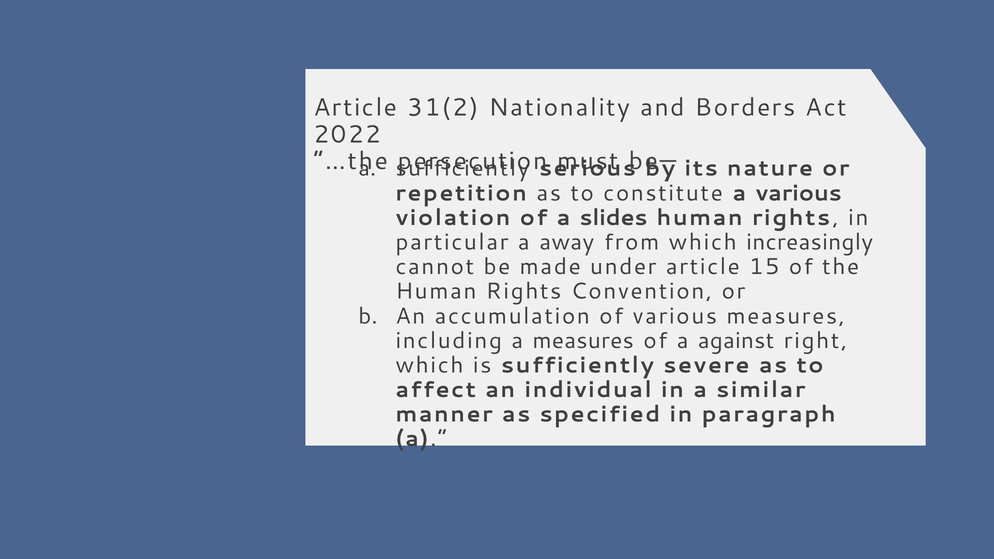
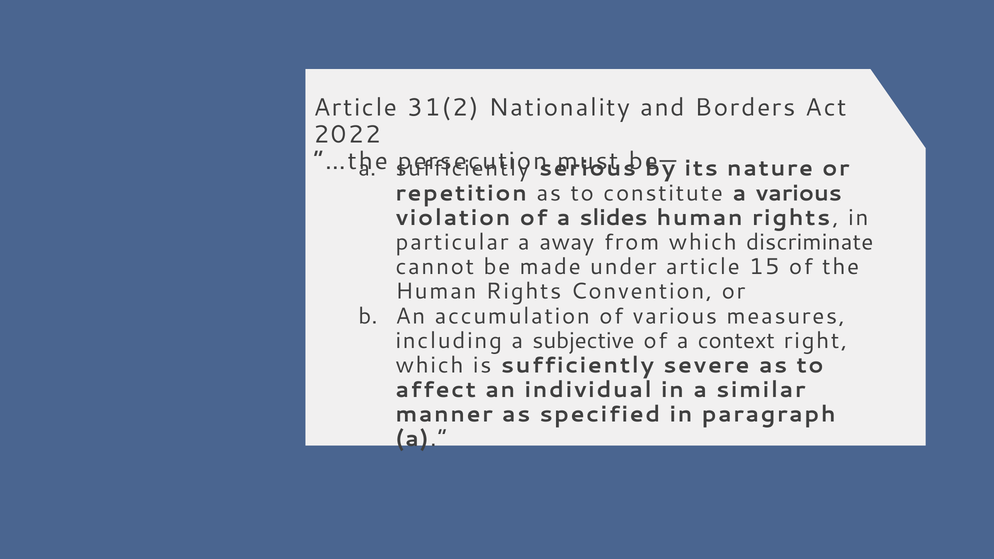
increasingly: increasingly -> discriminate (810, 242)
a measures: measures -> subjective (583, 341)
against: against -> context (736, 341)
